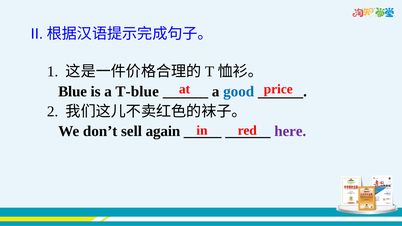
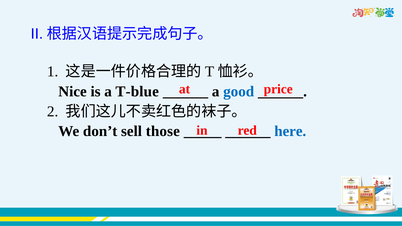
Blue: Blue -> Nice (73, 92)
again: again -> those (163, 131)
here colour: purple -> blue (290, 131)
